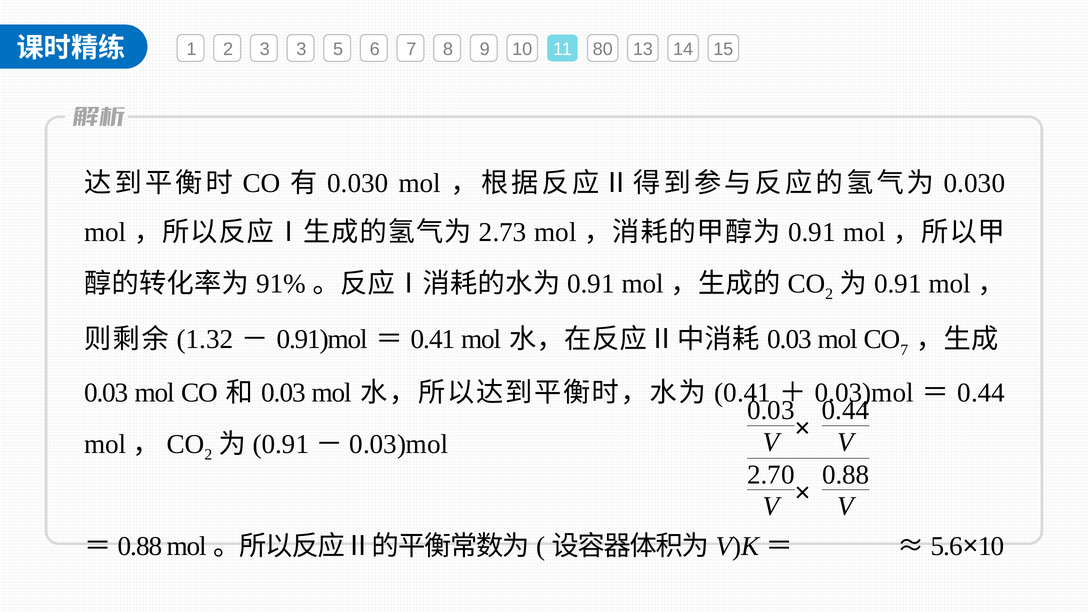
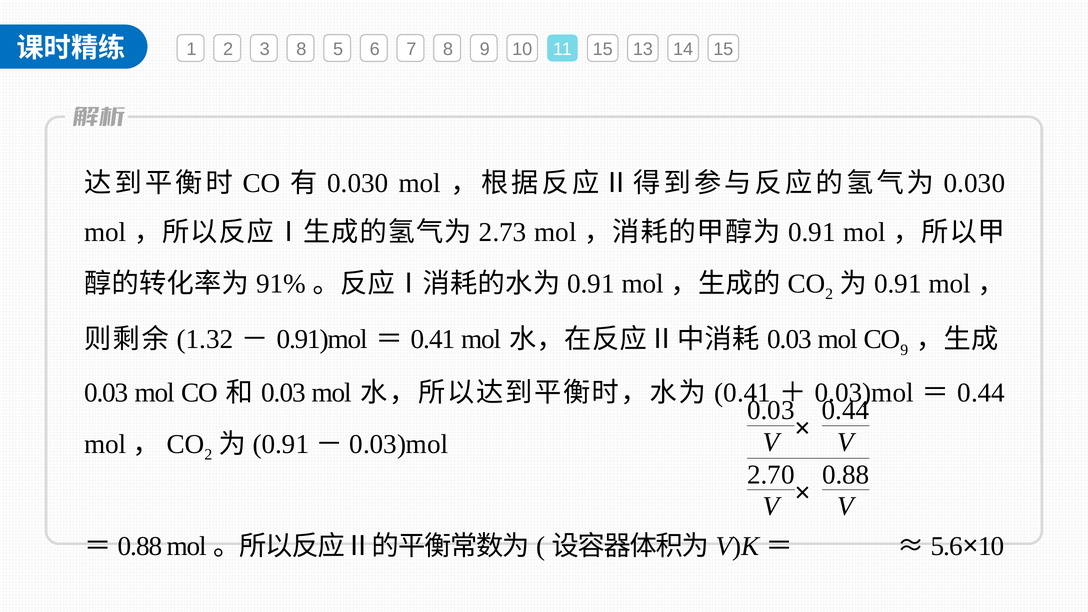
3 3: 3 -> 8 (301, 49)
11 80: 80 -> 15 (603, 49)
7: 7 -> 9 (904, 350)
